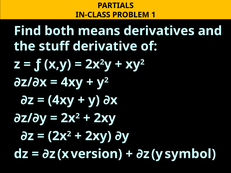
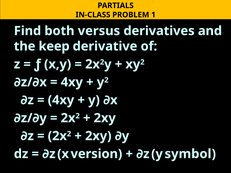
means: means -> versus (99, 31)
stuff: stuff -> keep (54, 46)
